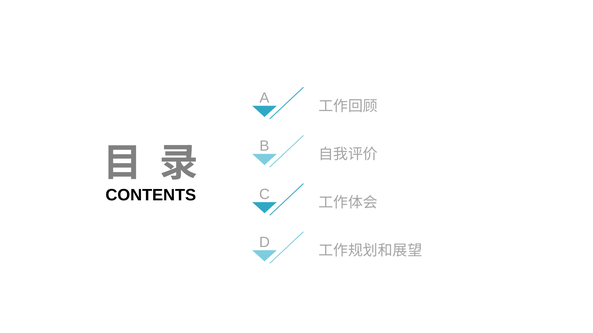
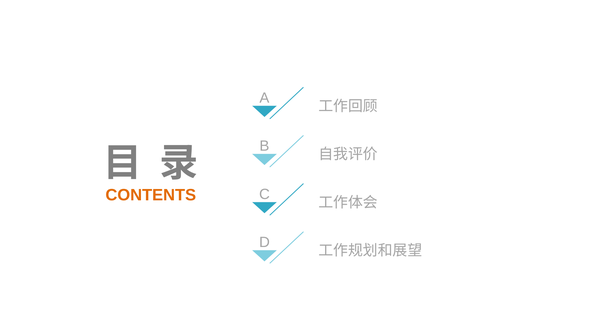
CONTENTS colour: black -> orange (151, 195)
